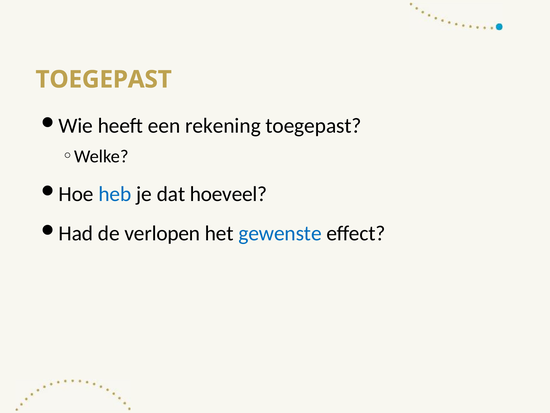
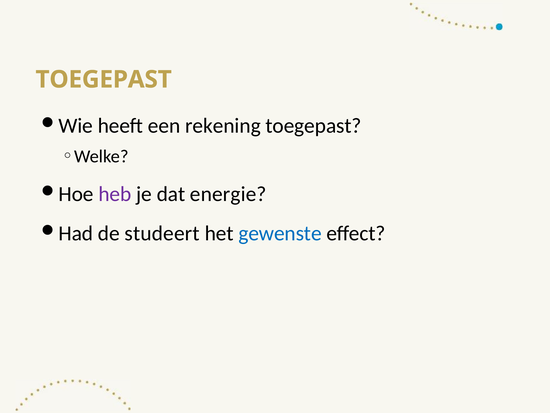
heb colour: blue -> purple (115, 194)
hoeveel: hoeveel -> energie (228, 194)
verlopen: verlopen -> studeert (162, 233)
